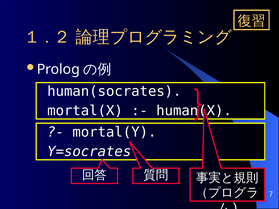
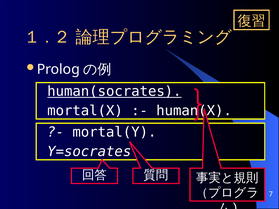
human(socrates underline: none -> present (114, 91)
